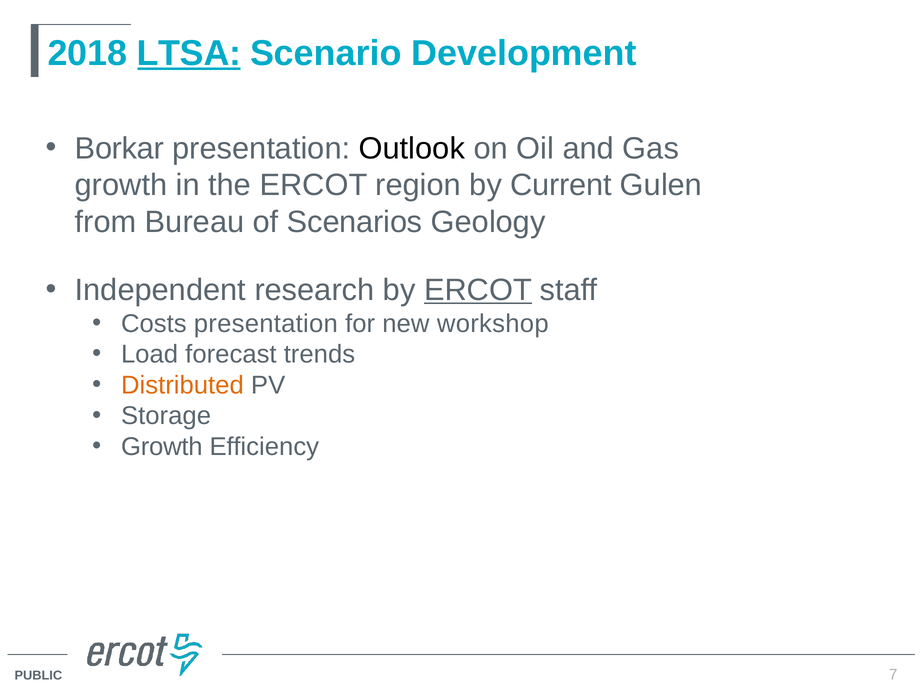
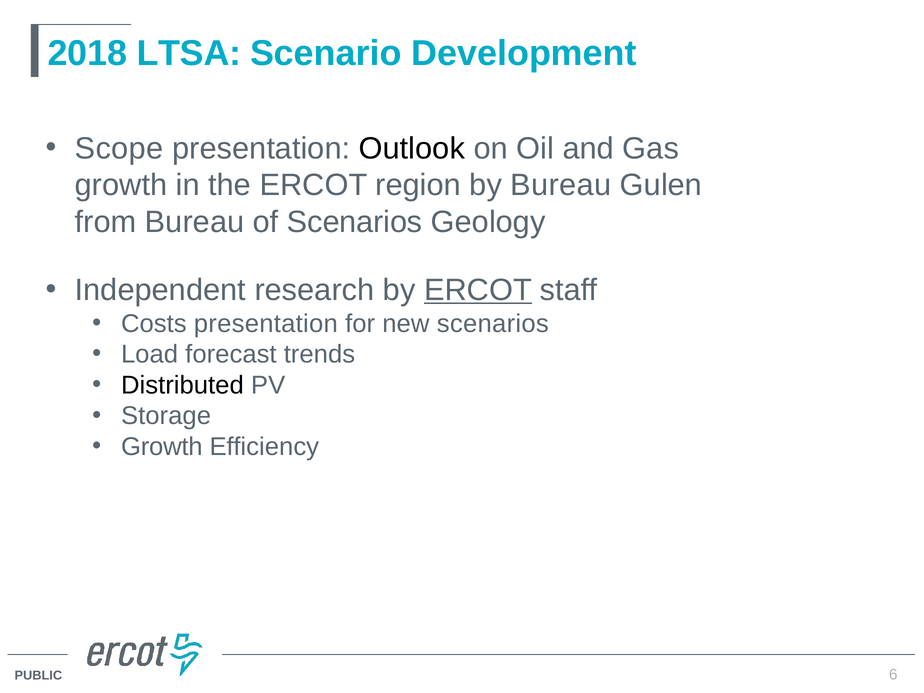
LTSA underline: present -> none (189, 53)
Borkar: Borkar -> Scope (119, 148)
by Current: Current -> Bureau (561, 185)
new workshop: workshop -> scenarios (493, 324)
Distributed colour: orange -> black (182, 385)
7: 7 -> 6 (893, 675)
